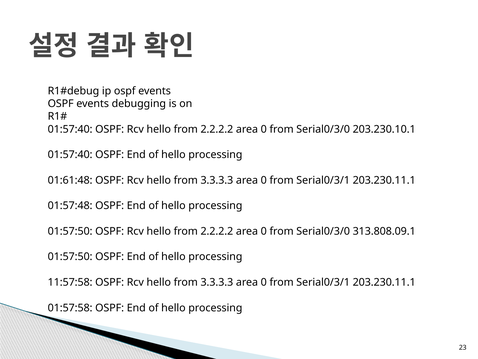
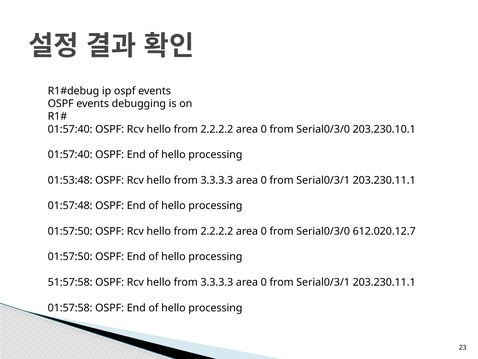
01:61:48: 01:61:48 -> 01:53:48 (70, 180)
313.808.09.1: 313.808.09.1 -> 612.020.12.7 (384, 231)
11:57:58: 11:57:58 -> 51:57:58 (70, 282)
